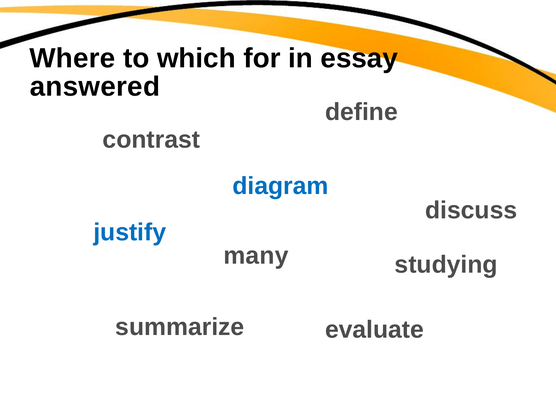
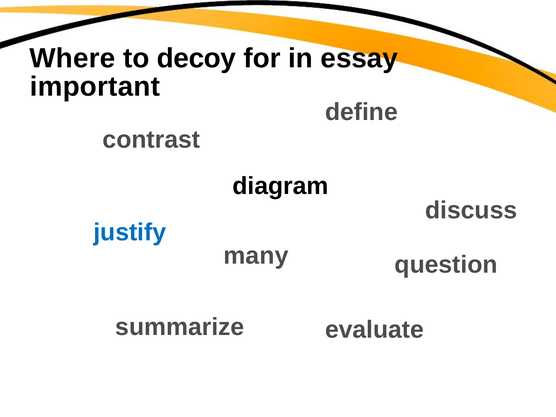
which: which -> decoy (197, 58)
answered: answered -> important (95, 87)
diagram colour: blue -> black (280, 186)
studying: studying -> question (446, 265)
